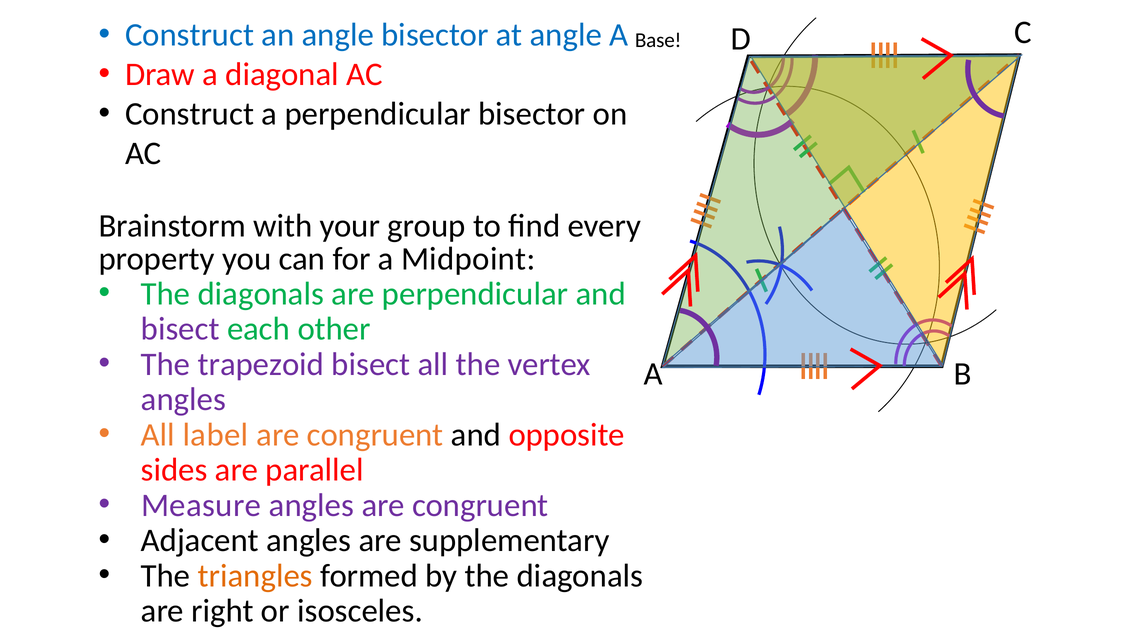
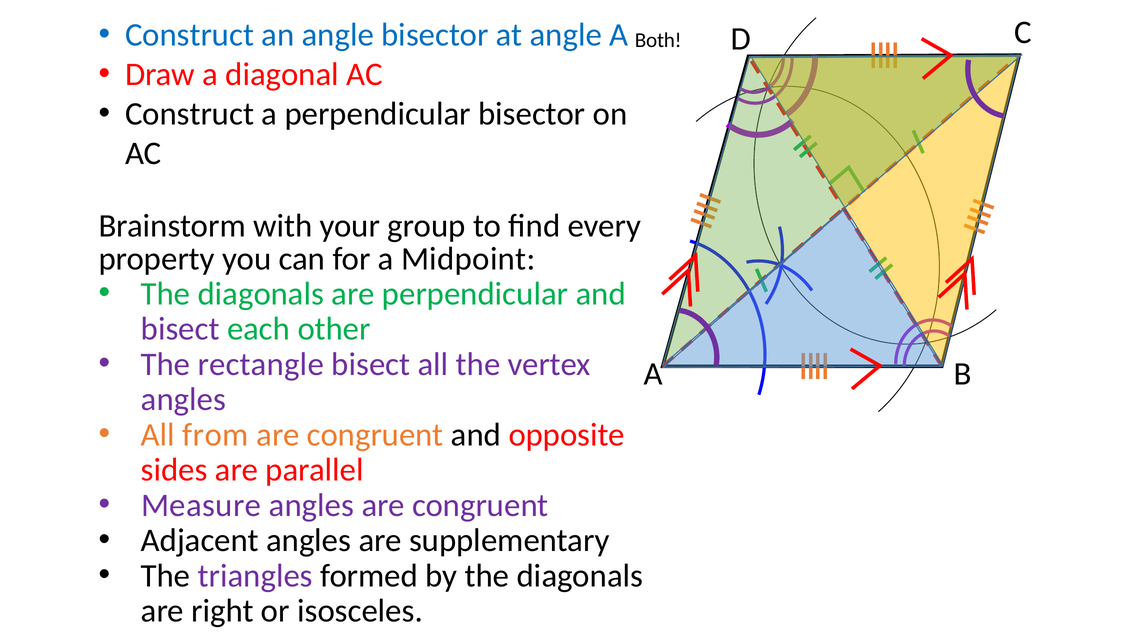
Base: Base -> Both (658, 40)
trapezoid: trapezoid -> rectangle (261, 364)
label: label -> from (215, 435)
triangles colour: orange -> purple (255, 576)
